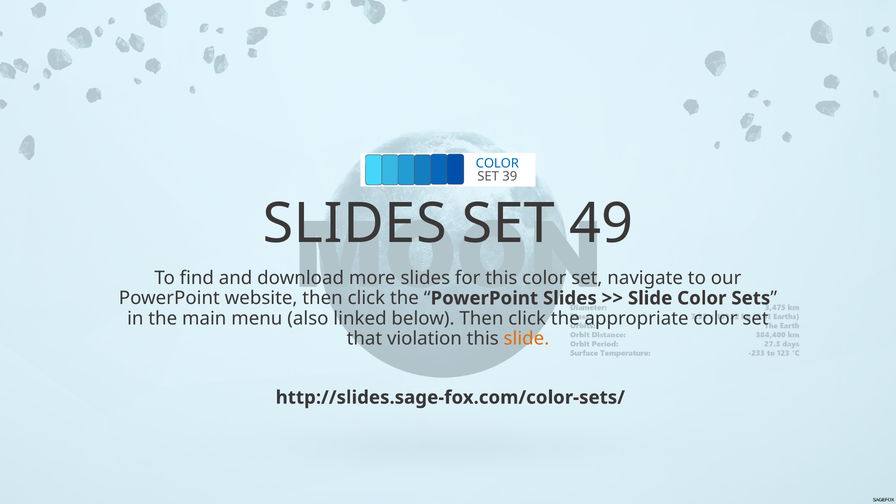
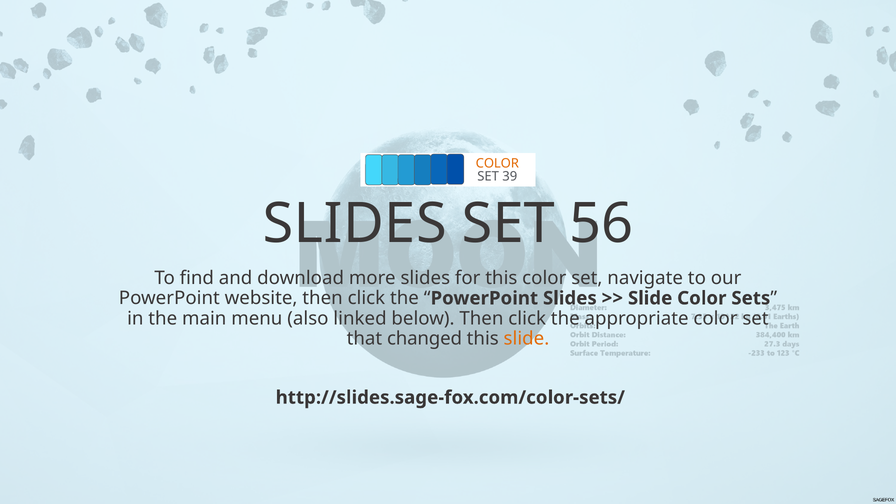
COLOR colour: blue -> orange (497, 164)
49: 49 -> 56 (601, 224)
violation: violation -> changed (425, 339)
